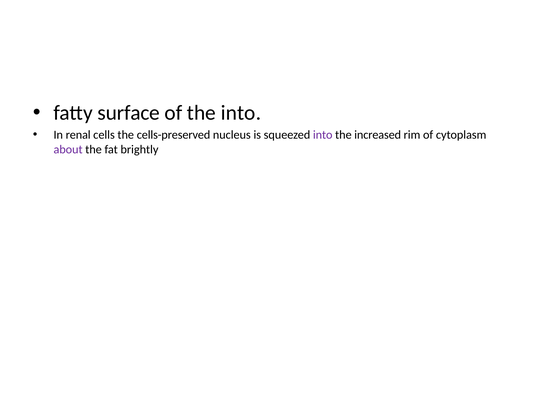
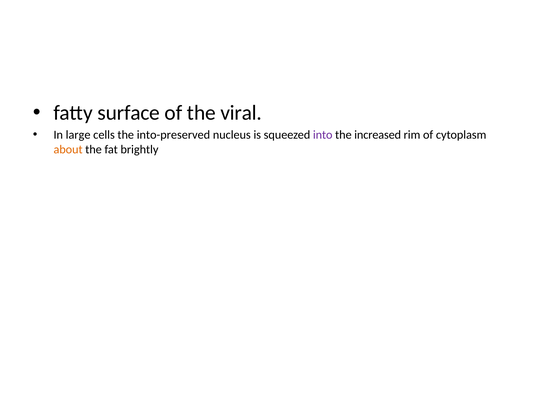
the into: into -> viral (241, 113)
renal: renal -> large (78, 135)
cells-preserved: cells-preserved -> into-preserved (173, 135)
about colour: purple -> orange (68, 150)
